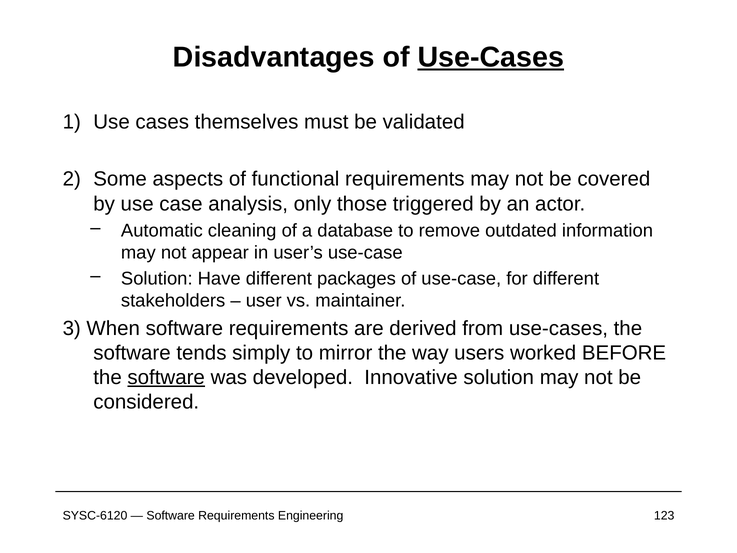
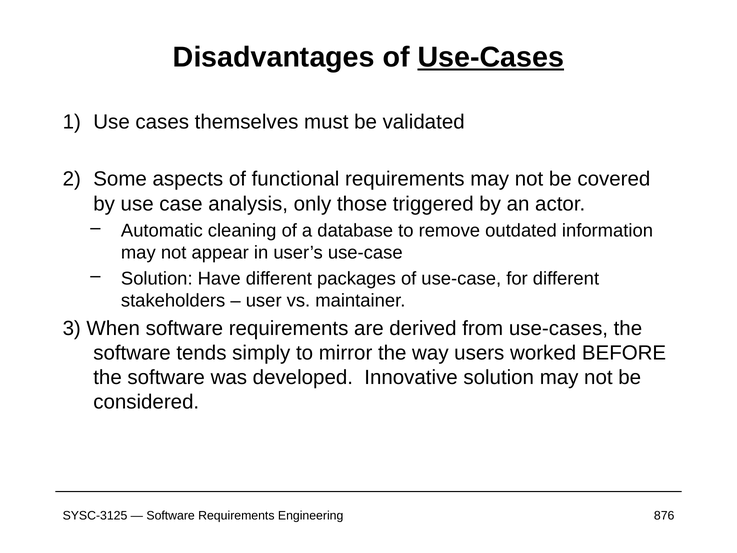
software underline: present -> none (166, 377)
SYSC-6120: SYSC-6120 -> SYSC-3125 (95, 516)
123: 123 -> 876 (664, 516)
